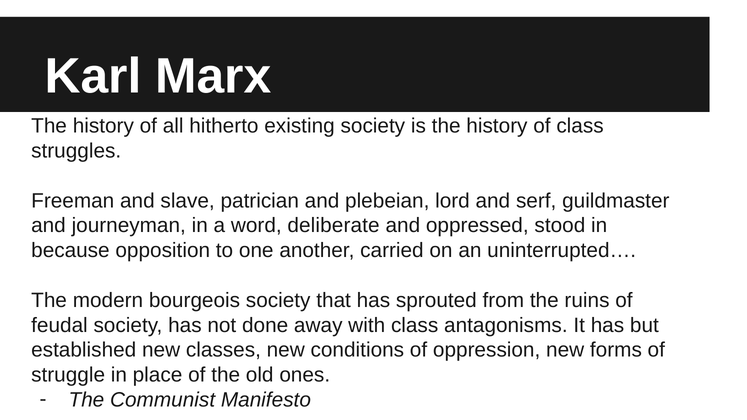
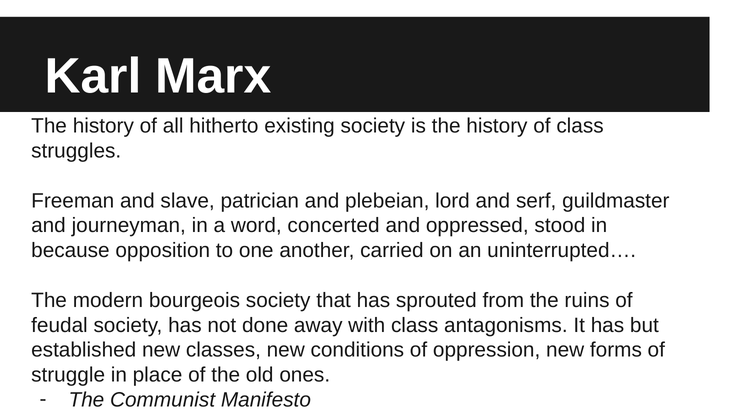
deliberate: deliberate -> concerted (334, 226)
